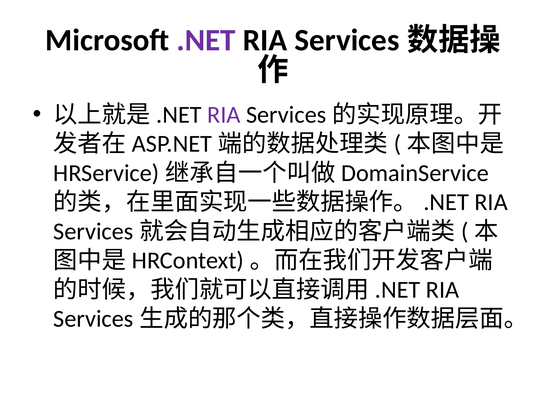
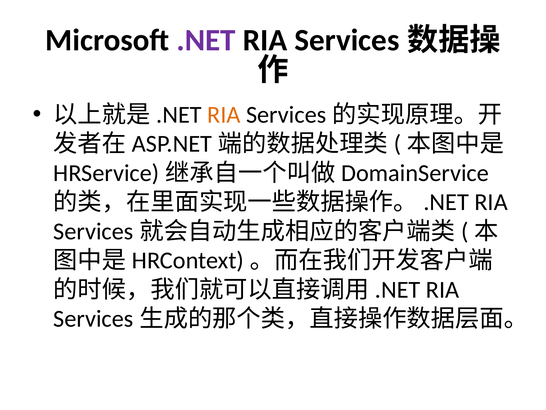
RIA colour: purple -> orange (224, 115)
